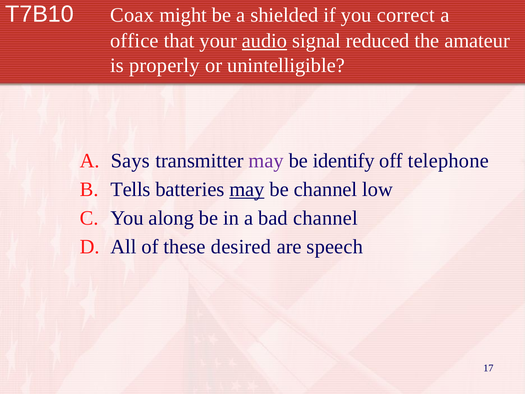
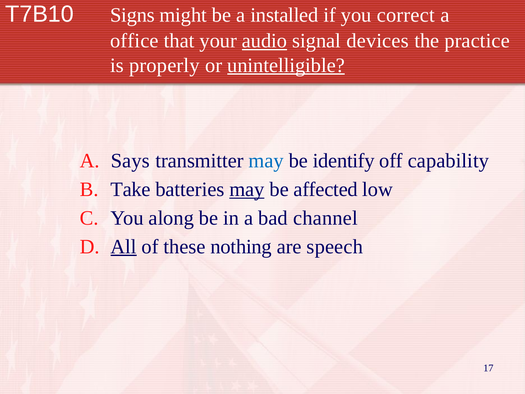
Coax: Coax -> Signs (132, 15)
shielded: shielded -> installed (284, 15)
reduced: reduced -> devices (378, 41)
amateur: amateur -> practice (477, 41)
unintelligible underline: none -> present (286, 65)
may colour: purple -> blue (266, 161)
telephone: telephone -> capability (448, 161)
Tells: Tells -> Take (131, 189)
be channel: channel -> affected (326, 189)
All underline: none -> present (124, 247)
desired: desired -> nothing (241, 247)
